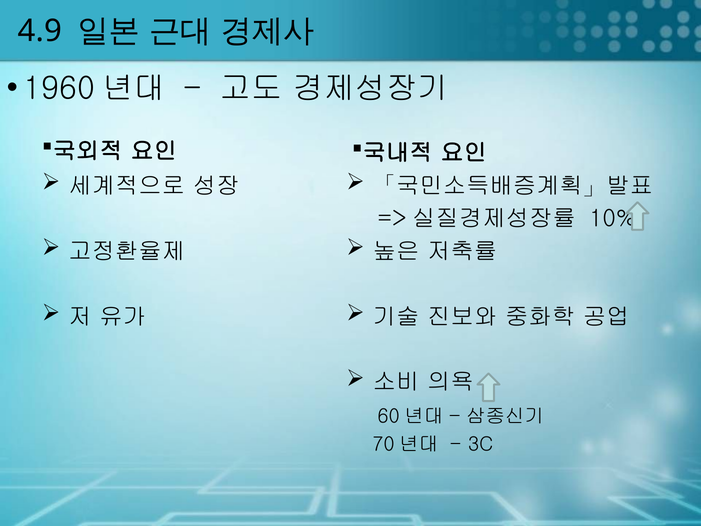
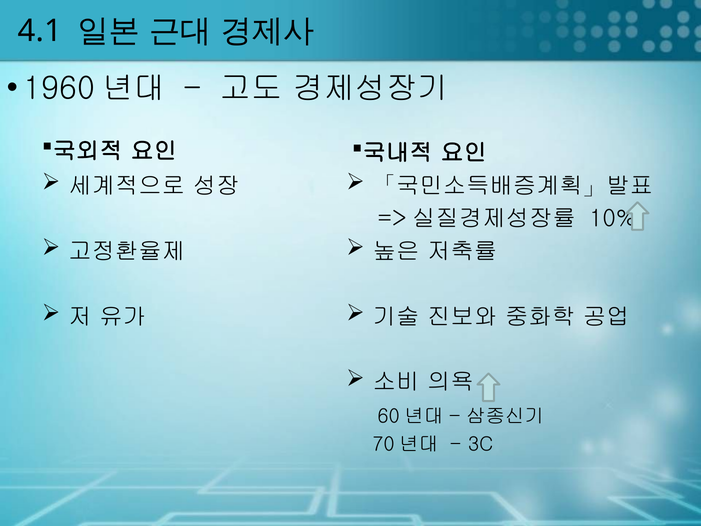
4.9: 4.9 -> 4.1 (40, 31)
